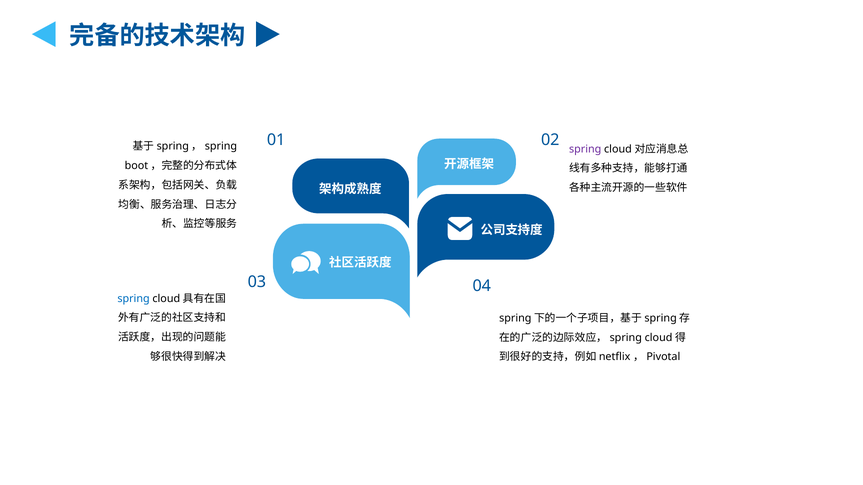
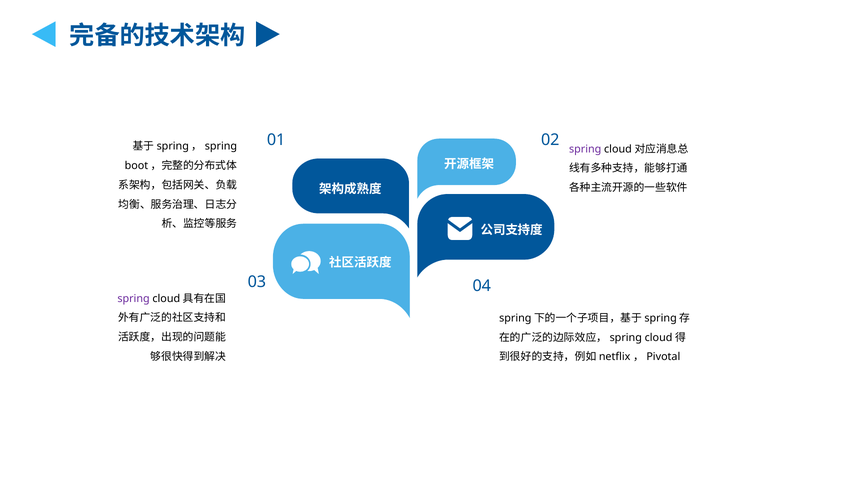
spring colour: blue -> purple (134, 299)
